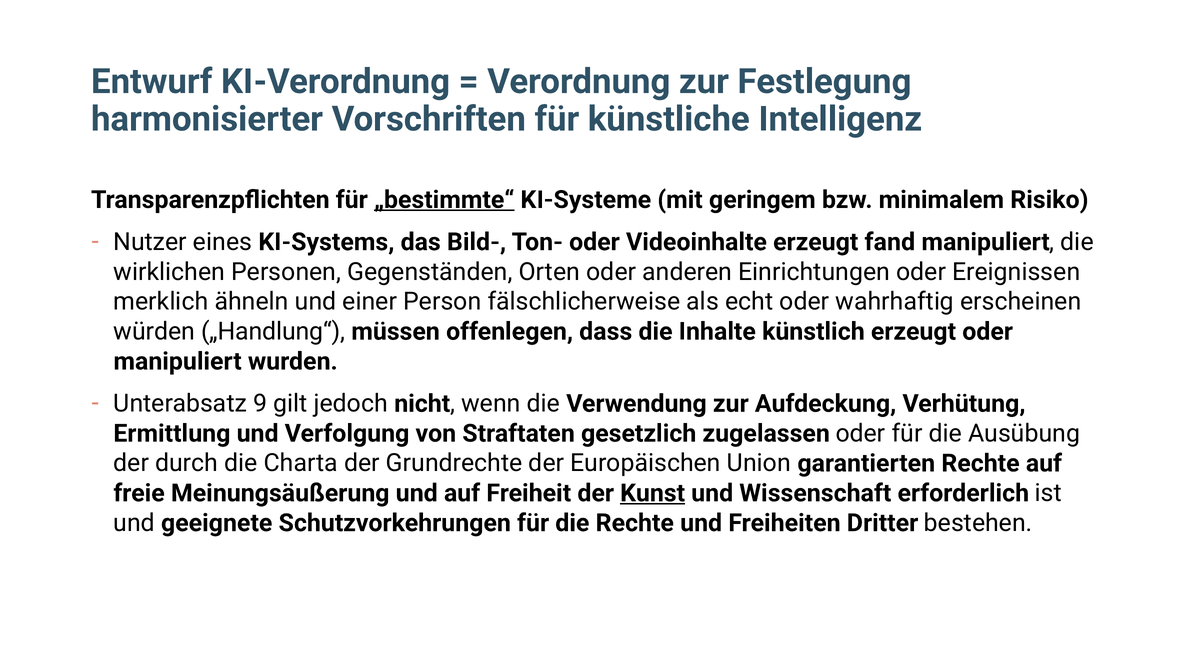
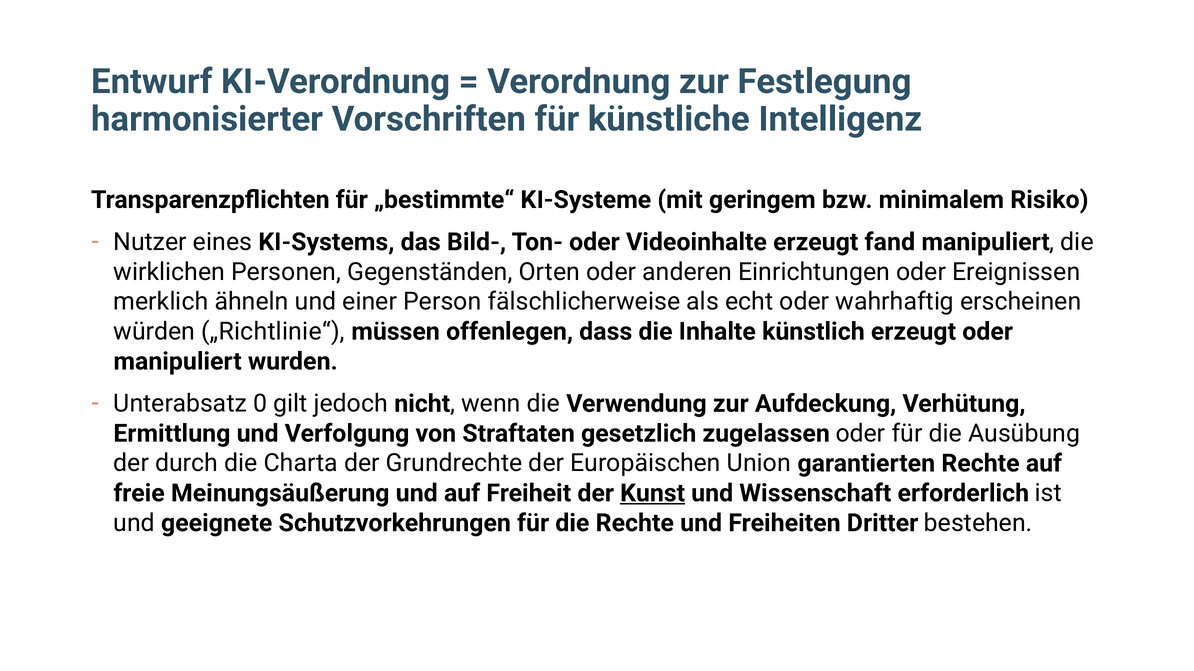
„bestimmte“ underline: present -> none (444, 200)
„Handlung“: „Handlung“ -> „Richtlinie“ (273, 332)
9: 9 -> 0 (260, 404)
